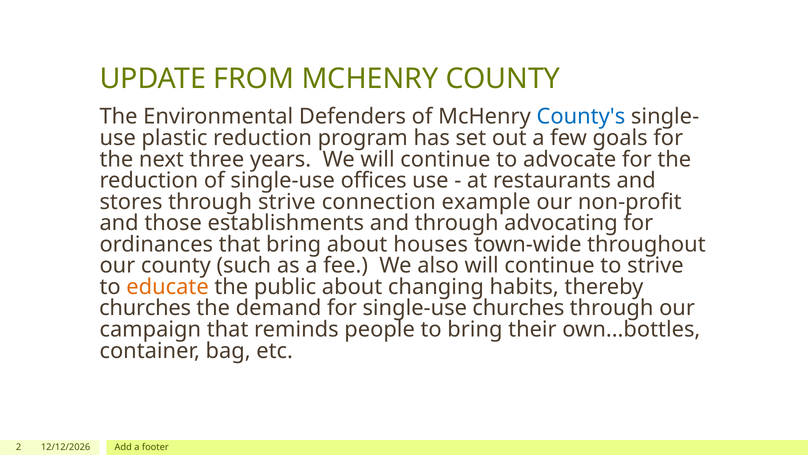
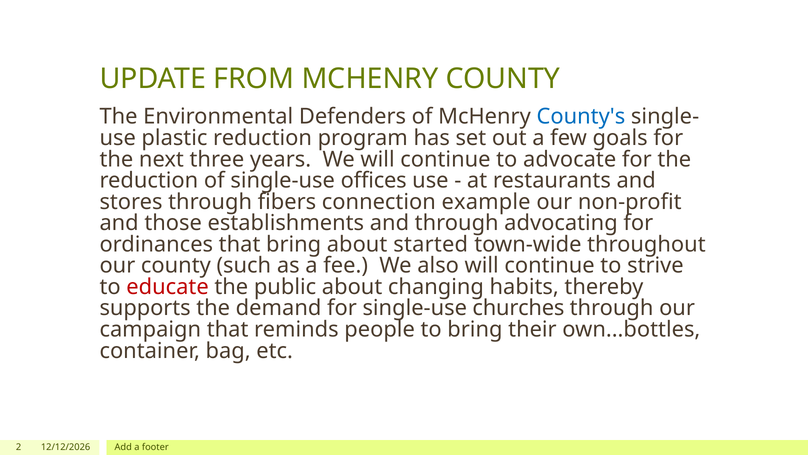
through strive: strive -> fibers (287, 202)
houses: houses -> started (431, 244)
educate colour: orange -> red (168, 287)
churches: churches -> supports (145, 308)
